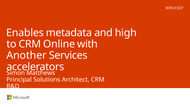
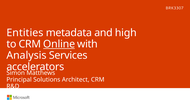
Enables: Enables -> Entities (25, 33)
Online underline: none -> present (59, 44)
Another: Another -> Analysis (26, 55)
